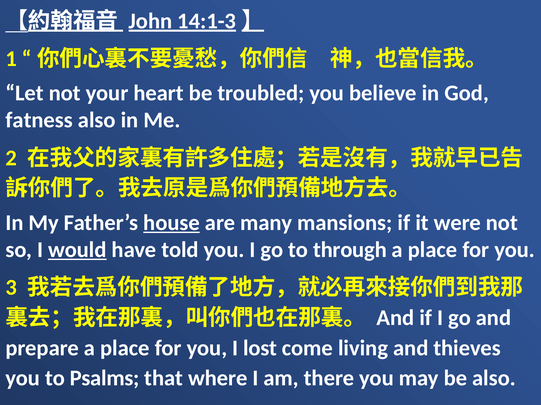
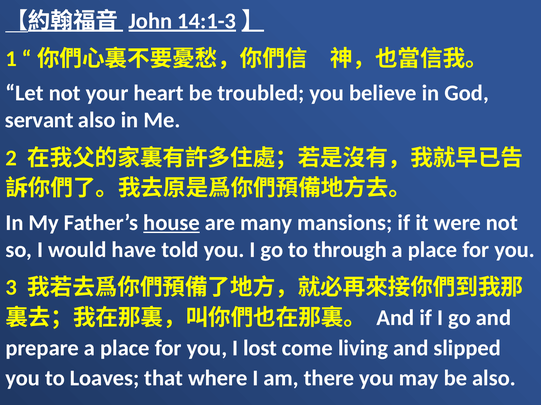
fatness: fatness -> servant (39, 120)
would underline: present -> none (77, 250)
thieves: thieves -> slipped (467, 349)
Psalms: Psalms -> Loaves (105, 379)
